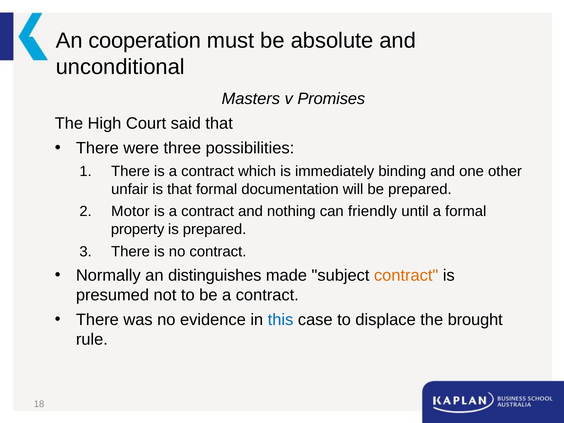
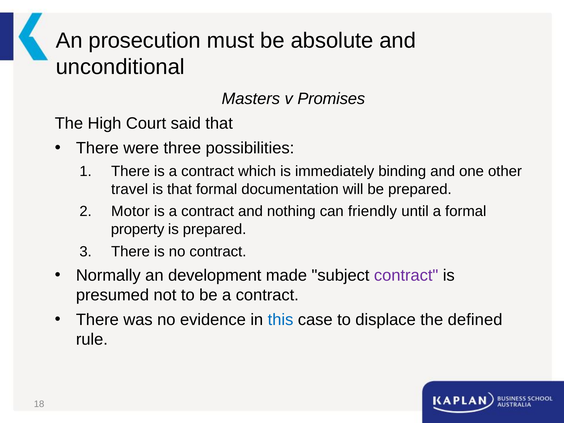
cooperation: cooperation -> prosecution (145, 41)
unfair: unfair -> travel (130, 189)
distinguishes: distinguishes -> development (215, 275)
contract colour: orange -> purple (406, 275)
brought: brought -> defined (475, 320)
